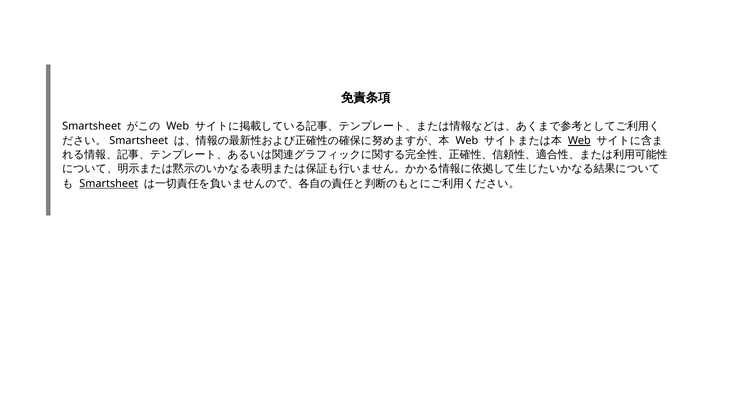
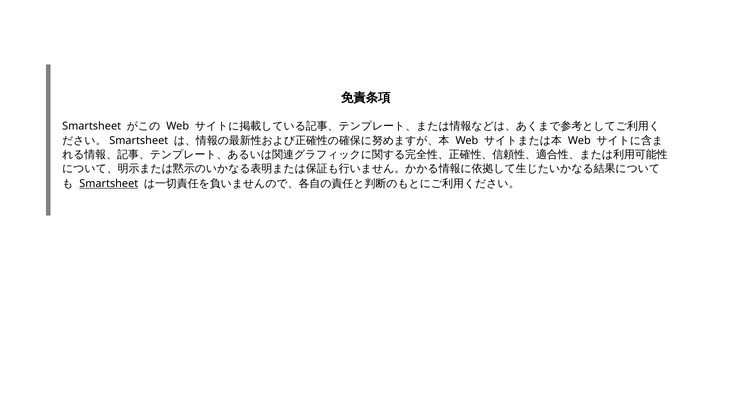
Web underline: present -> none (579, 141)
